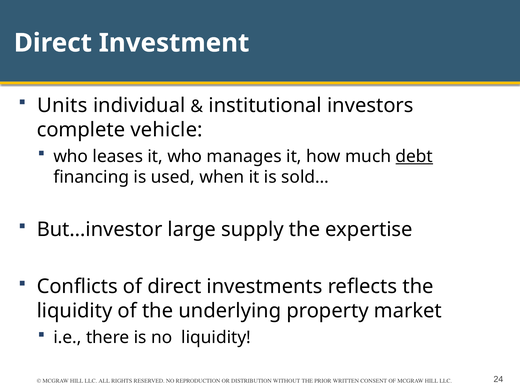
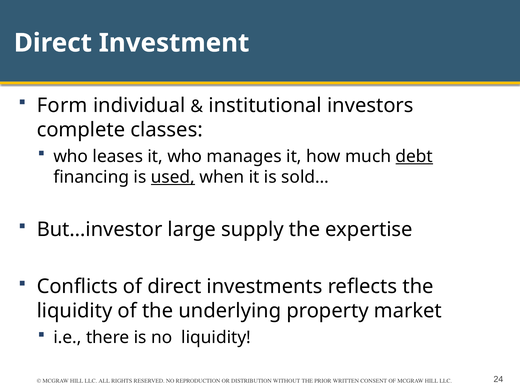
Units: Units -> Form (62, 105)
vehicle: vehicle -> classes (167, 130)
used underline: none -> present (173, 177)
